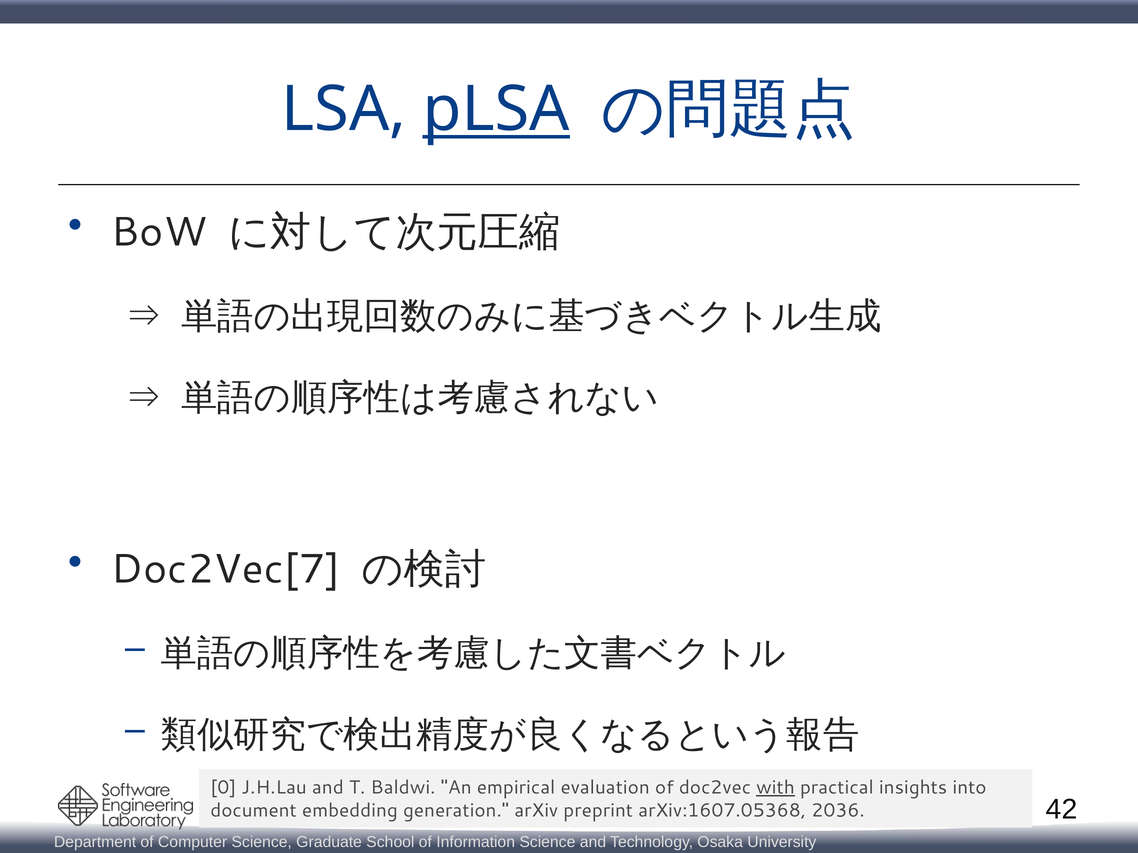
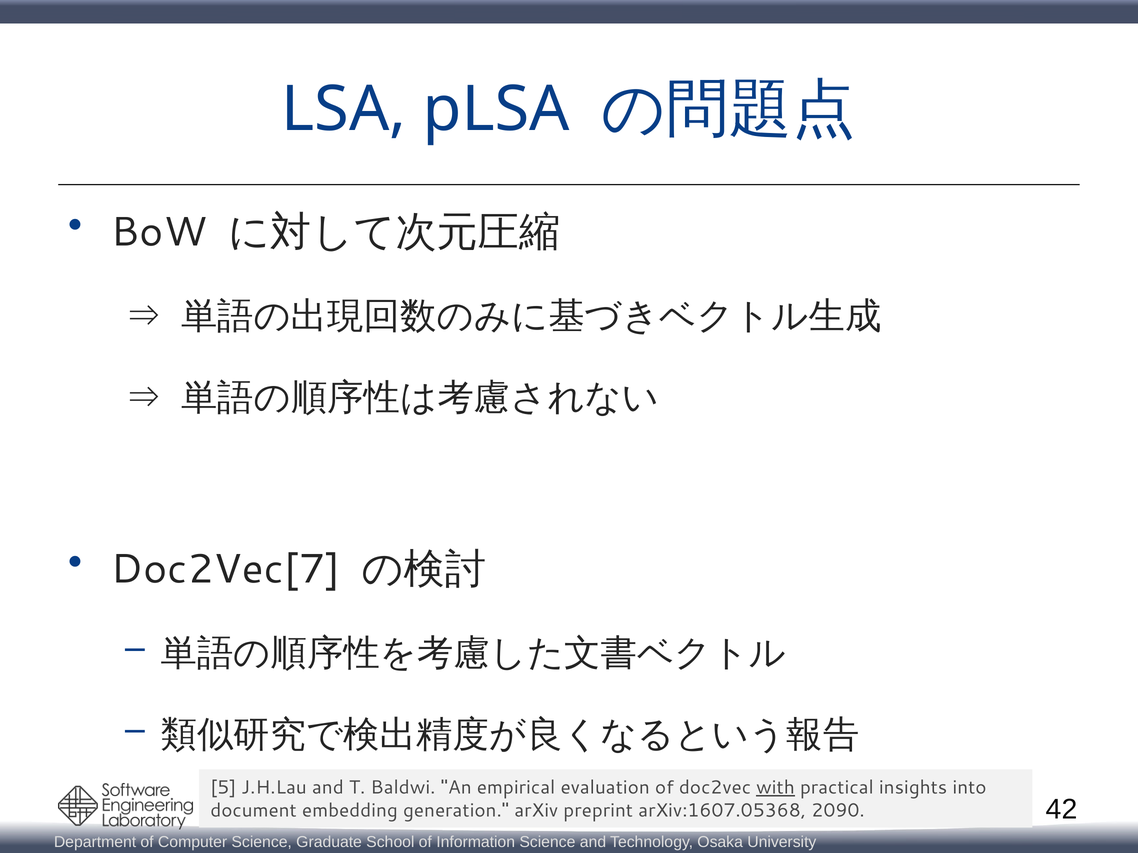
pLSA underline: present -> none (496, 110)
0: 0 -> 5 (223, 788)
2036: 2036 -> 2090 (838, 811)
